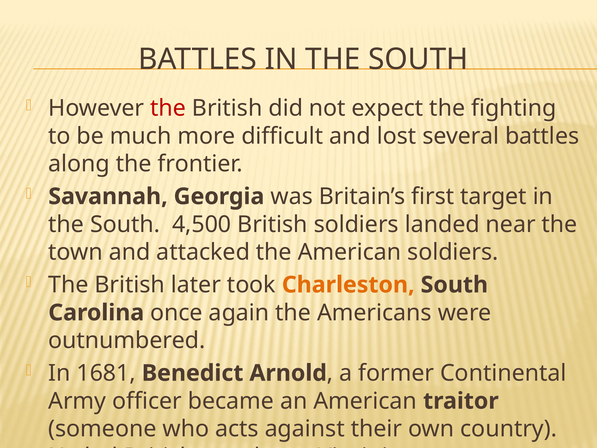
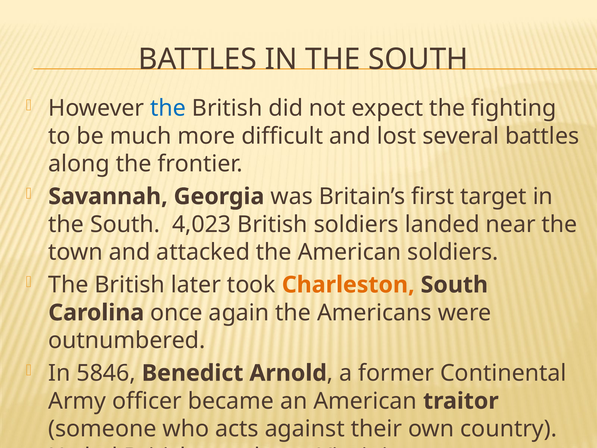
the colour: red -> blue (168, 108)
4,500: 4,500 -> 4,023 (202, 224)
1681: 1681 -> 5846 (106, 373)
